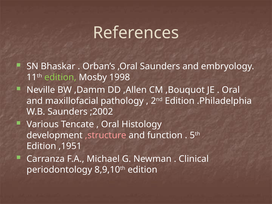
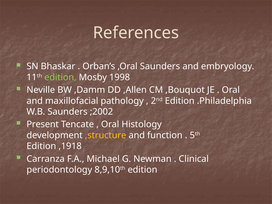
Various: Various -> Present (43, 124)
,structure colour: pink -> yellow (106, 135)
,1951: ,1951 -> ,1918 (70, 146)
